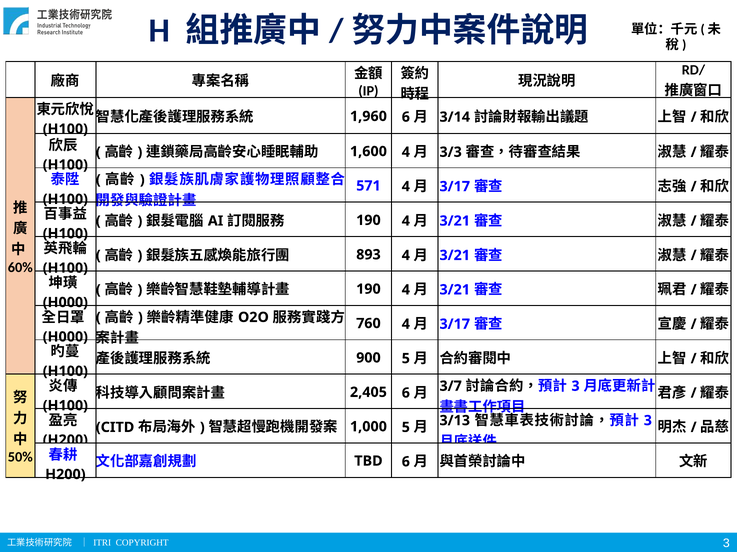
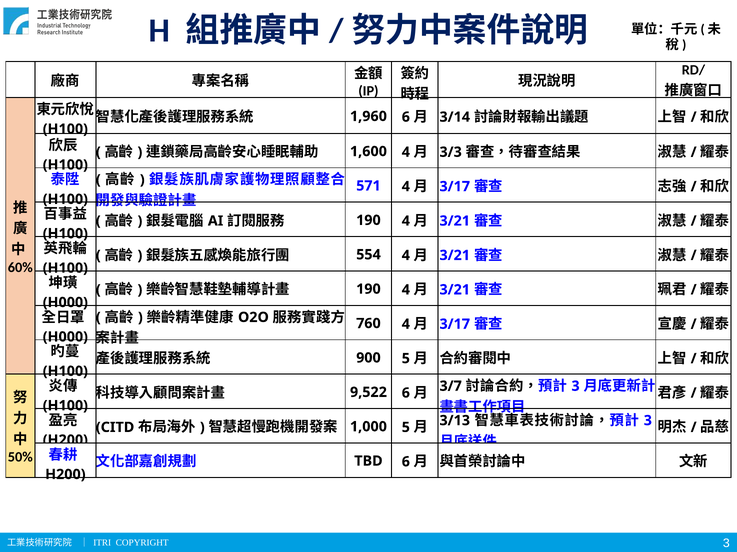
893: 893 -> 554 (368, 255)
2,405: 2,405 -> 9,522 (368, 393)
